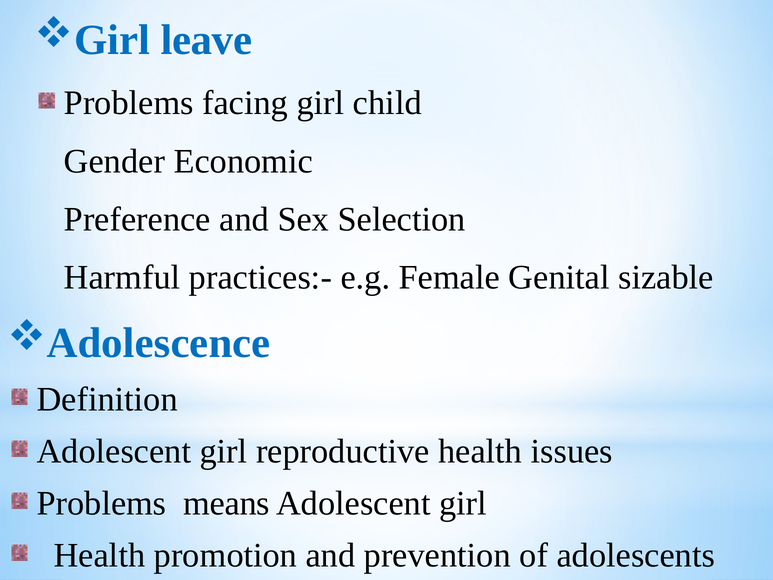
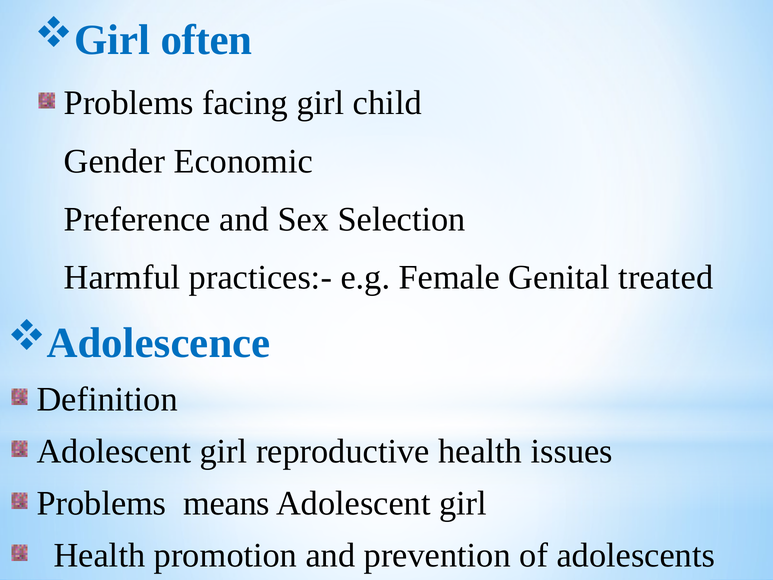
leave: leave -> often (206, 40)
sizable: sizable -> treated (666, 277)
